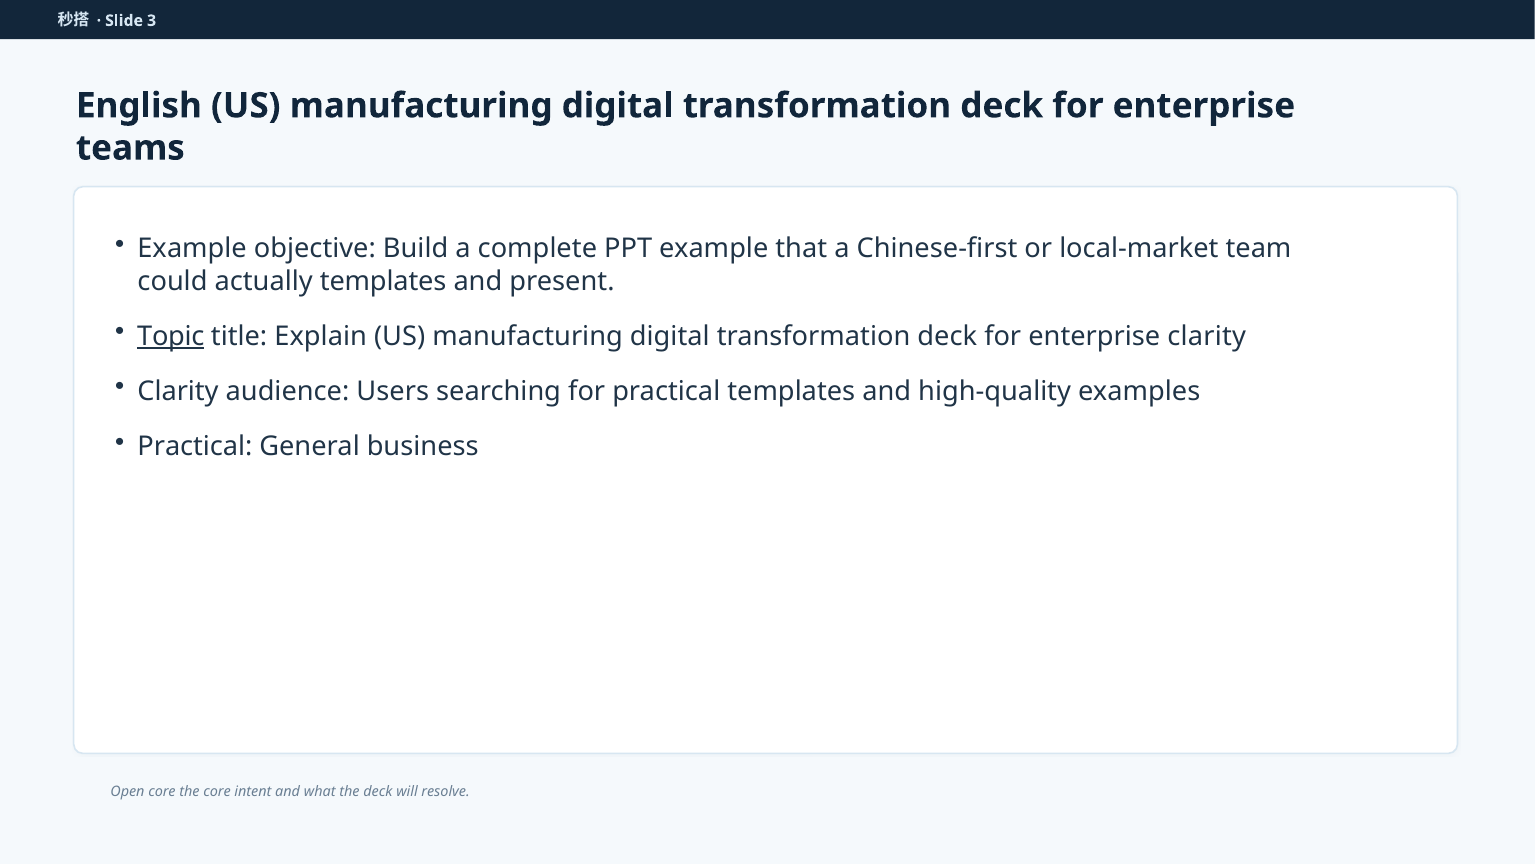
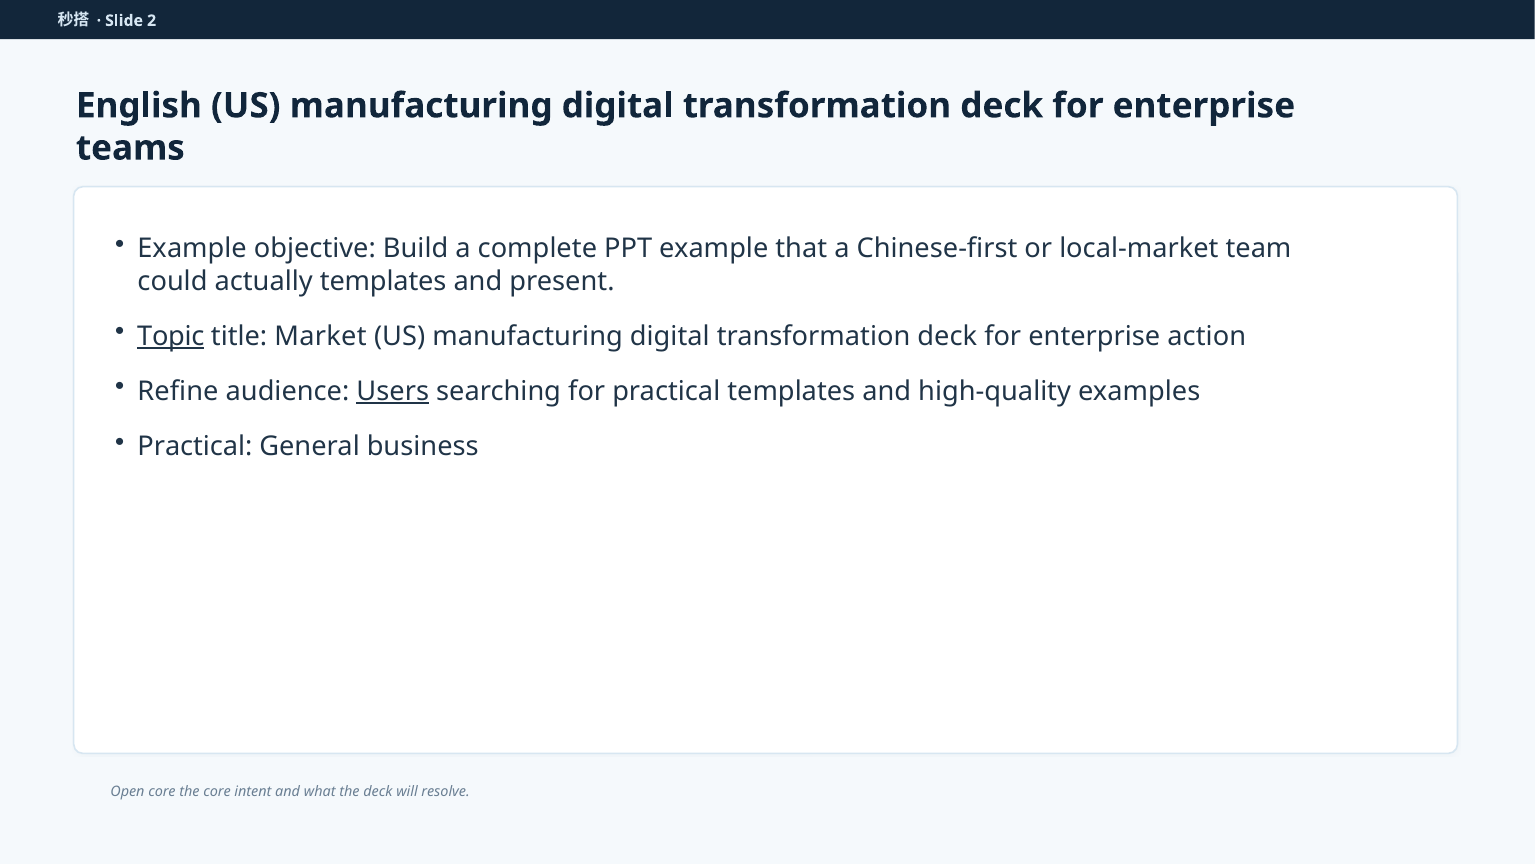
3: 3 -> 2 (152, 21)
Explain: Explain -> Market (321, 336)
enterprise clarity: clarity -> action (1207, 336)
Clarity: Clarity -> Refine (178, 391)
Users underline: none -> present (393, 391)
